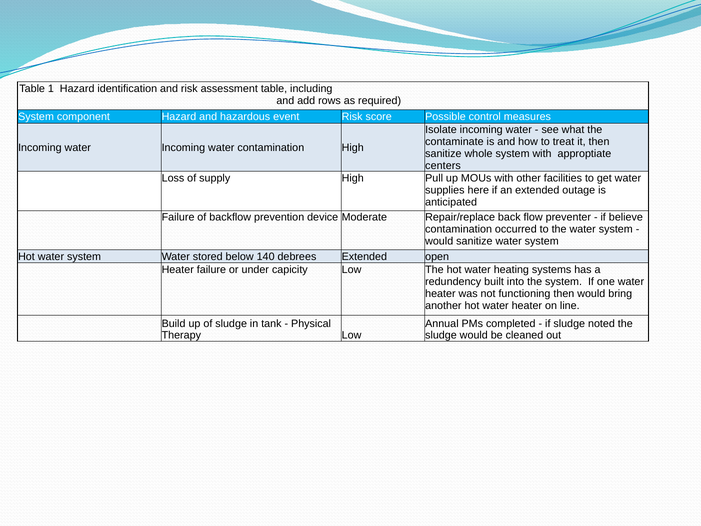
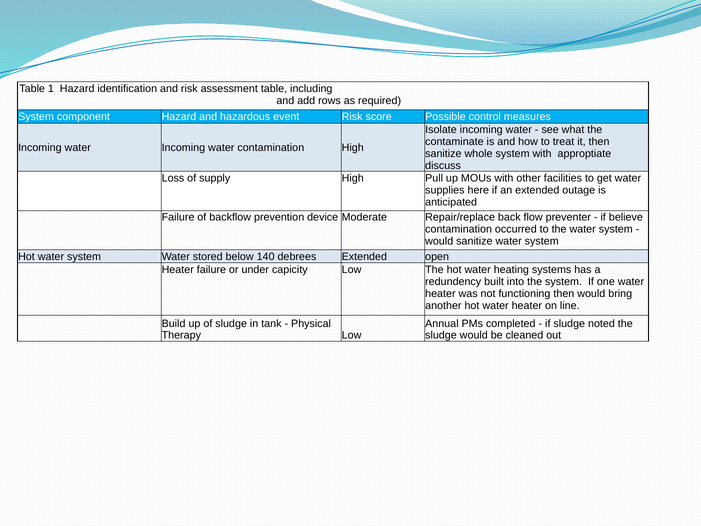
centers: centers -> discuss (443, 166)
